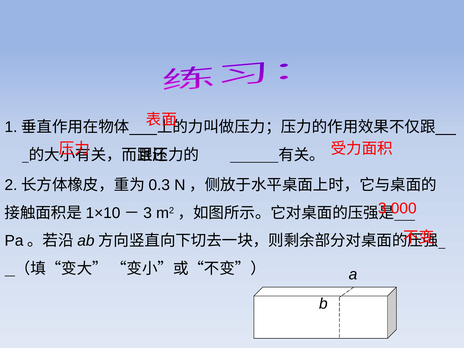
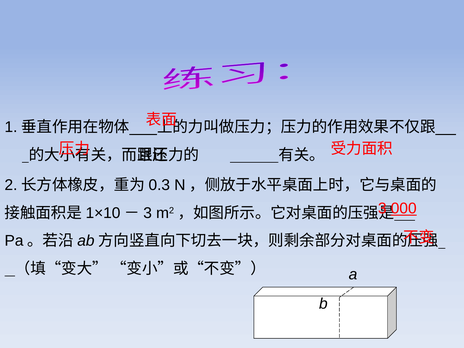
000 underline: none -> present (404, 208)
